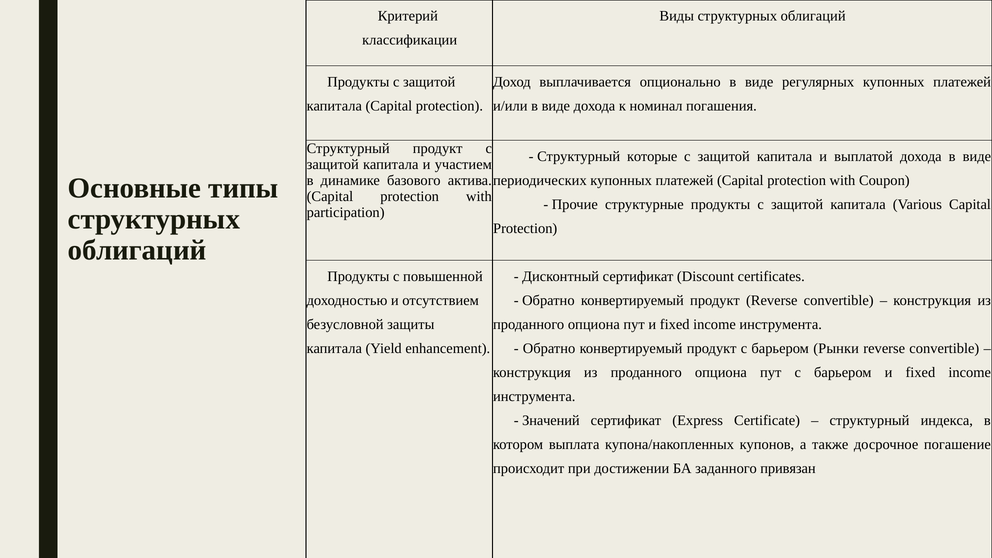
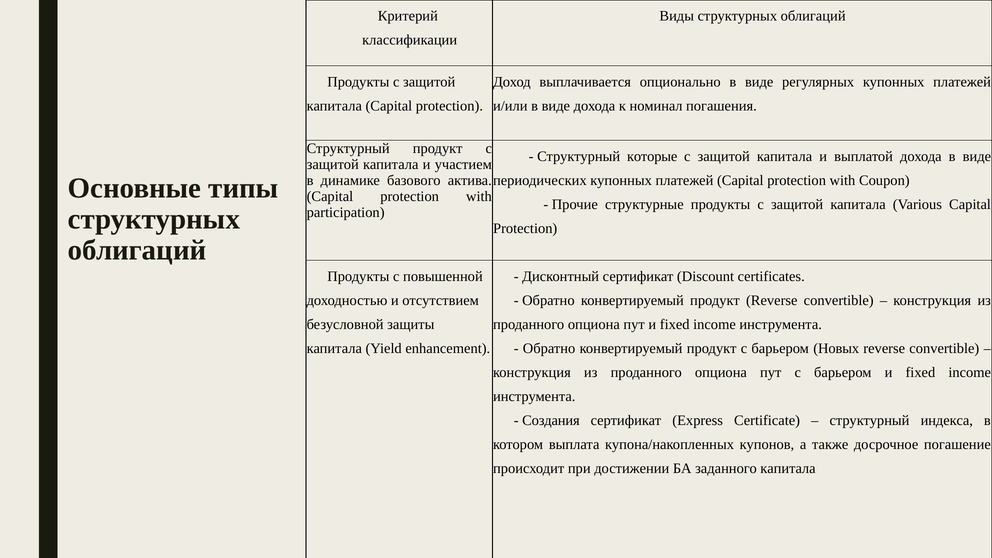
Рынки: Рынки -> Новых (836, 348)
Значений: Значений -> Создания (551, 420)
заданного привязан: привязан -> капитала (788, 468)
